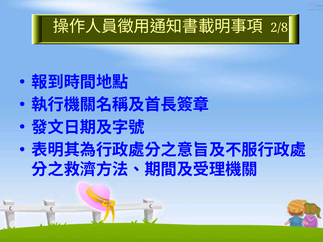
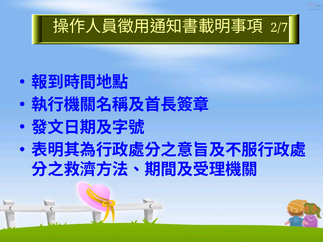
2/8: 2/8 -> 2/7 (279, 28)
